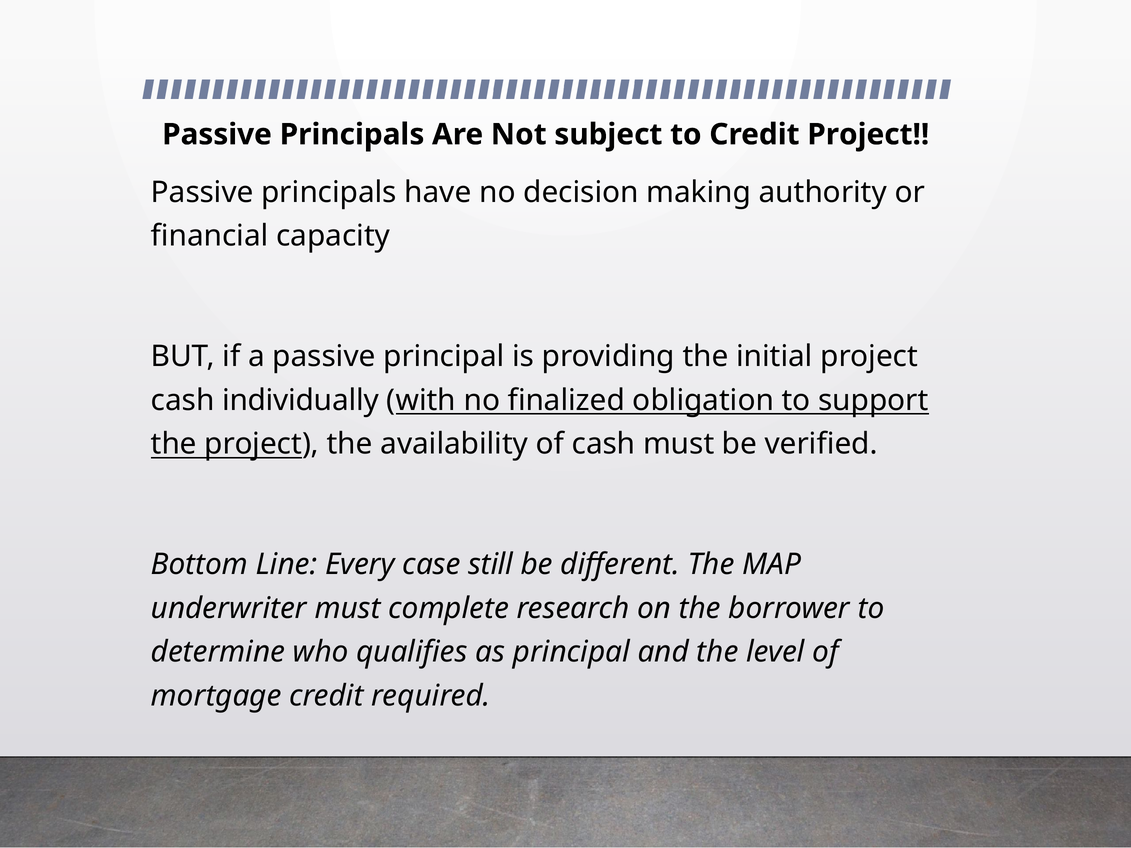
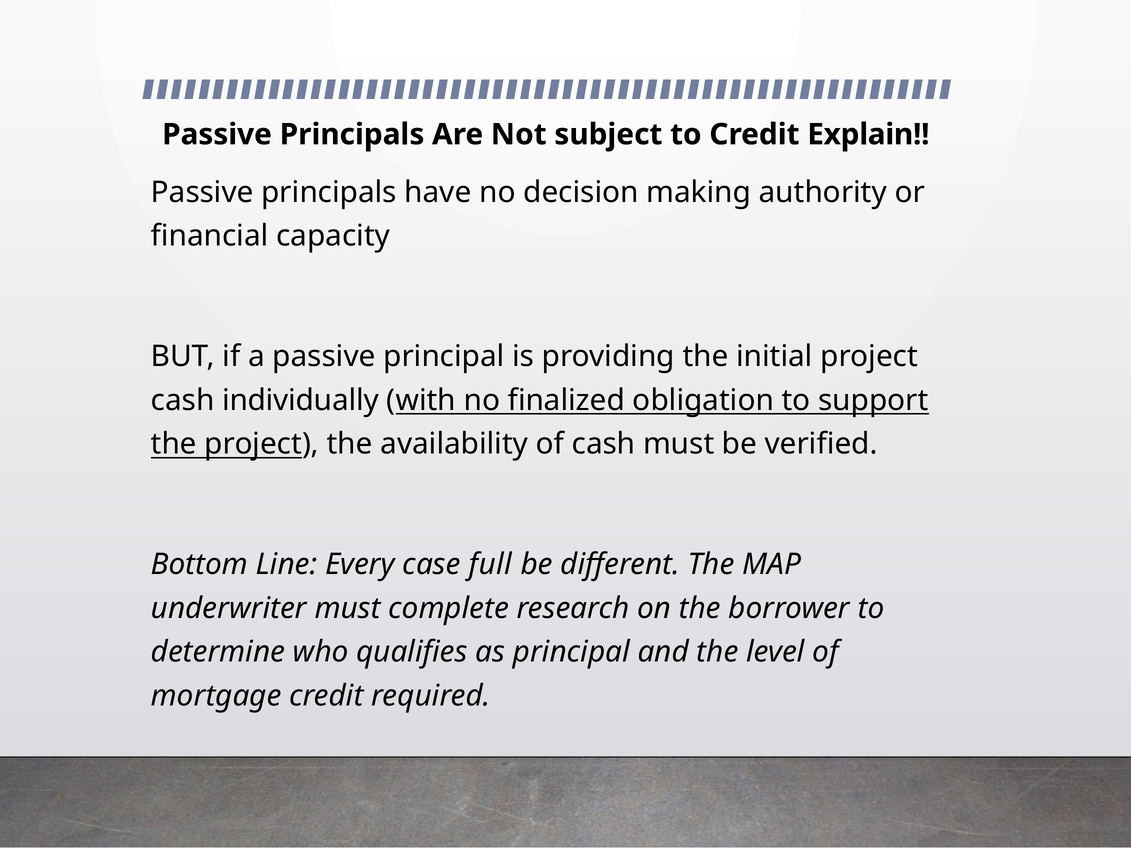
Credit Project: Project -> Explain (868, 135)
still: still -> full (490, 565)
